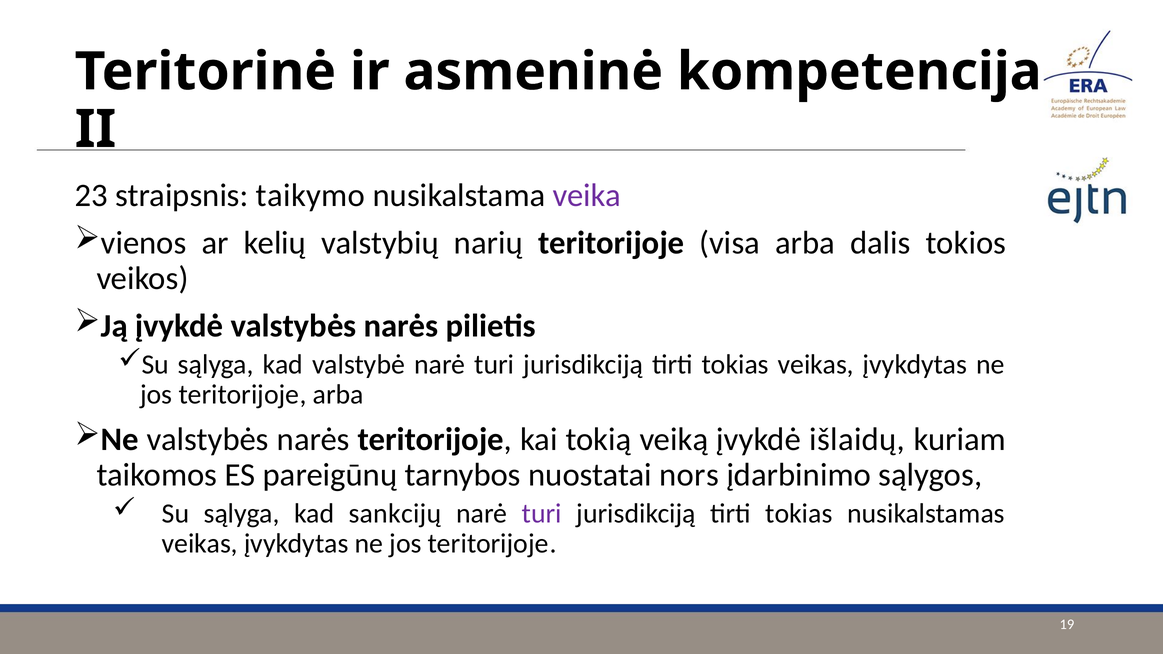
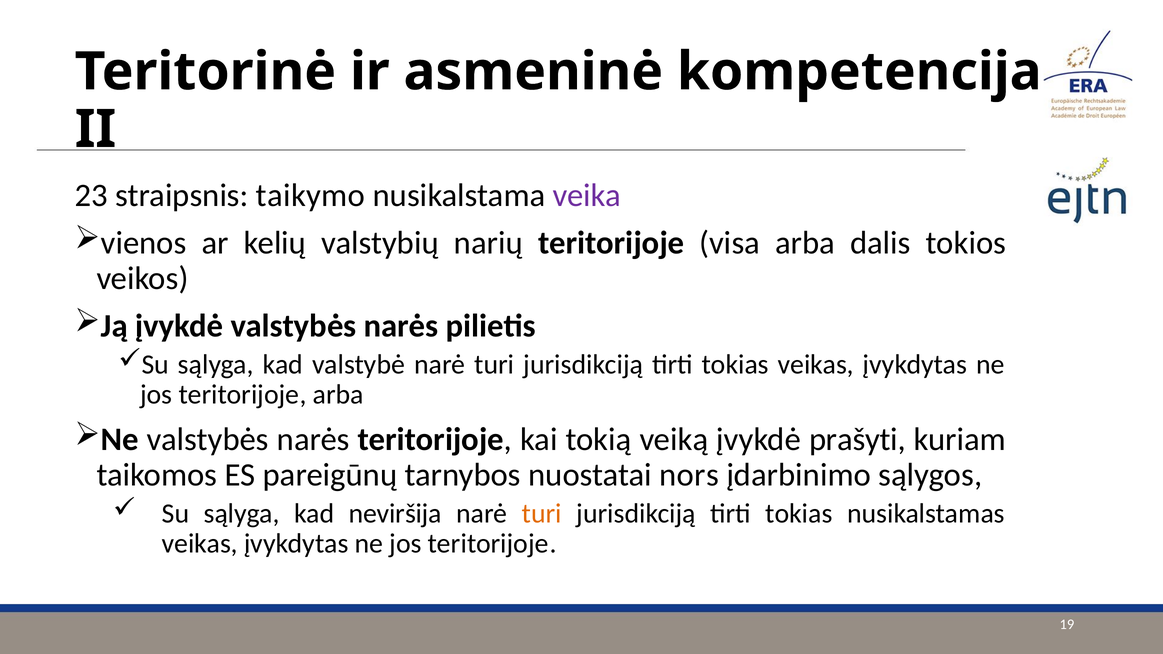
išlaidų: išlaidų -> prašyti (857, 440)
sankcijų: sankcijų -> neviršija (395, 514)
turi colour: purple -> orange (542, 514)
